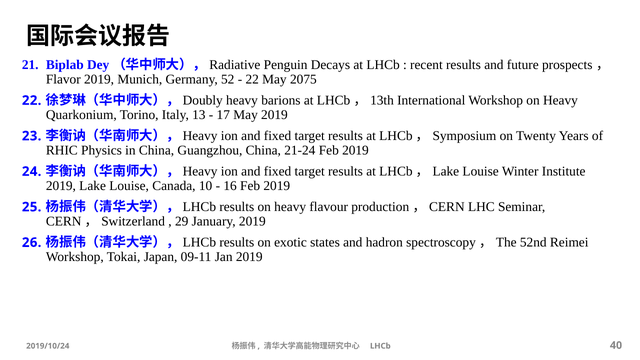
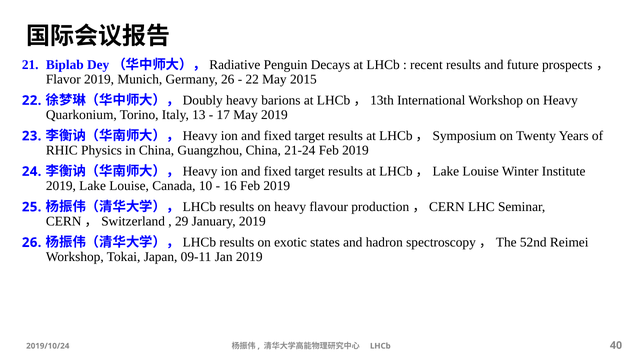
Germany 52: 52 -> 26 (228, 79)
2075: 2075 -> 2015 (303, 79)
